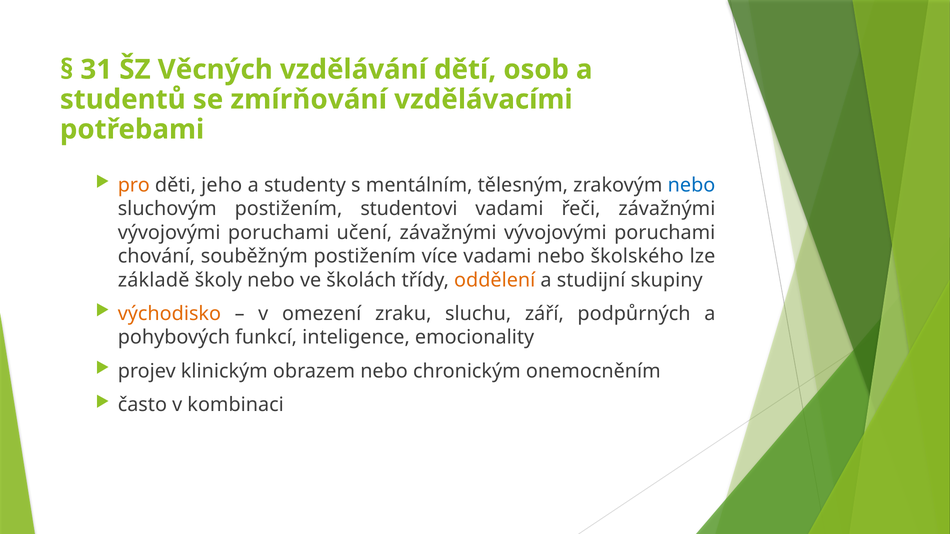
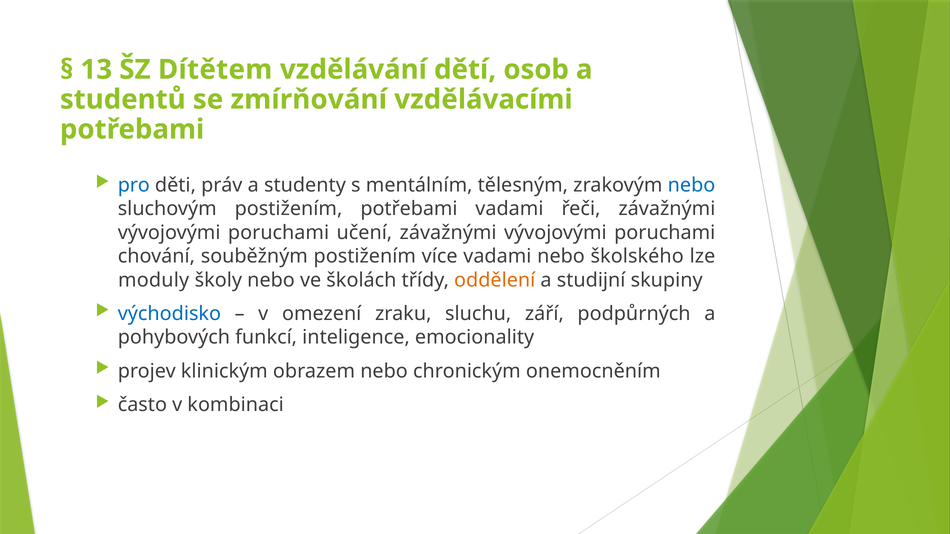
31: 31 -> 13 (96, 70)
Věcných: Věcných -> Dítětem (215, 70)
pro colour: orange -> blue (134, 185)
jeho: jeho -> práv (222, 185)
postižením studentovi: studentovi -> potřebami (409, 209)
základě: základě -> moduly (154, 280)
východisko colour: orange -> blue (169, 314)
